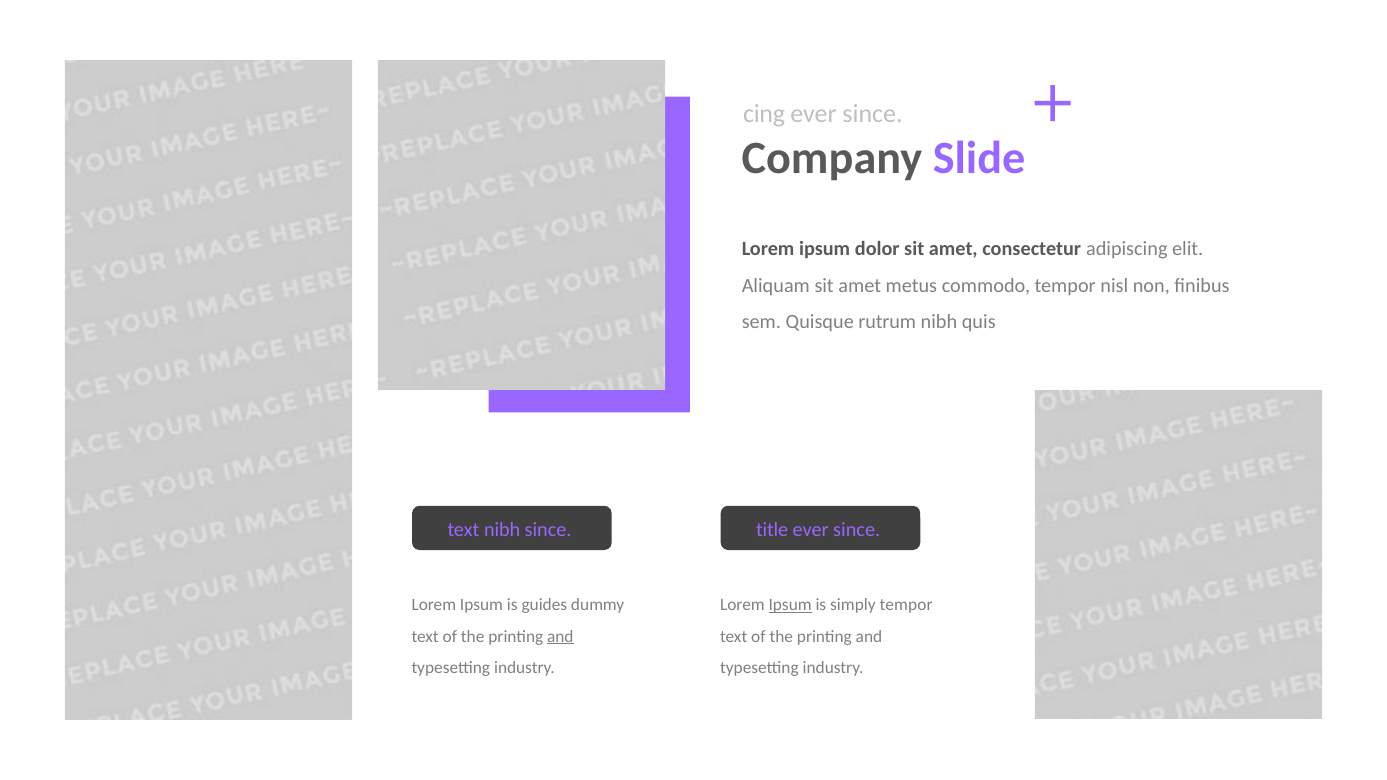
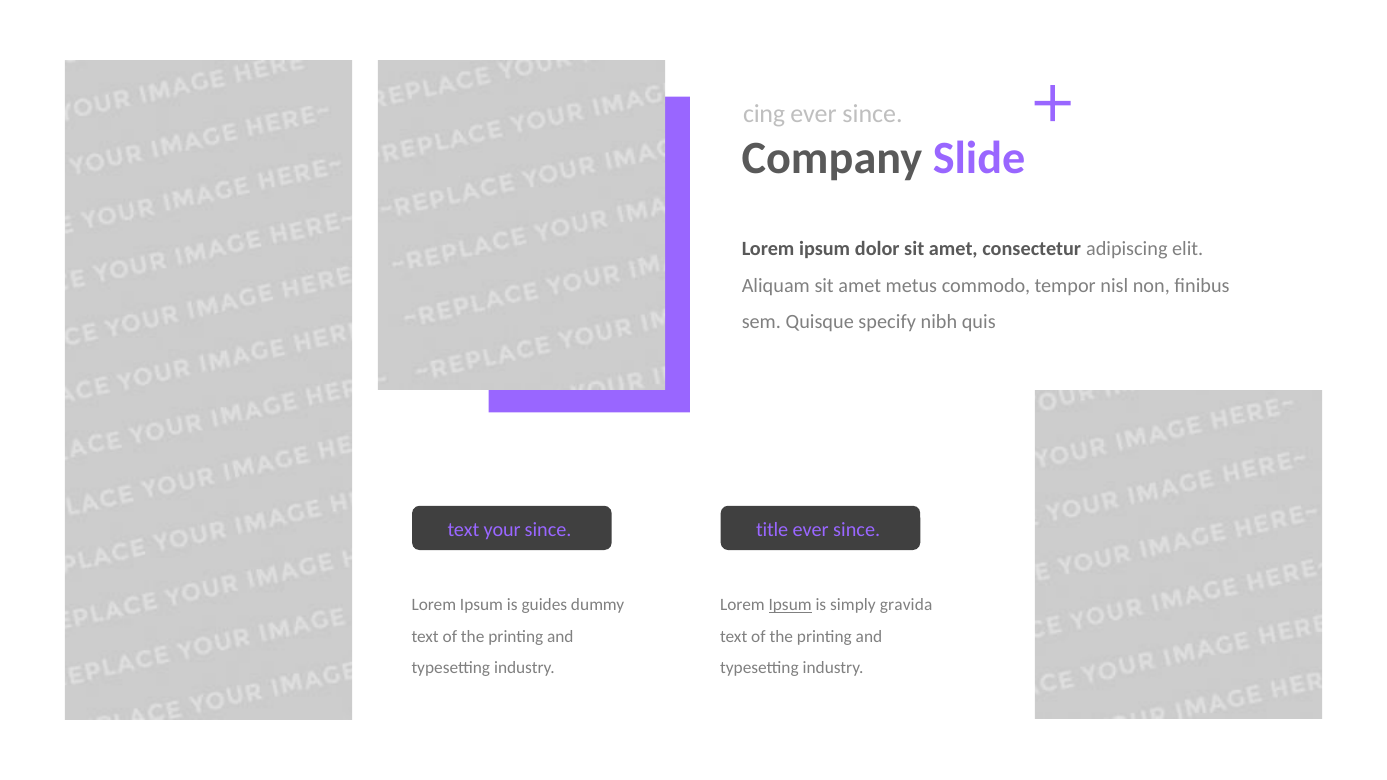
rutrum: rutrum -> specify (887, 322)
text nibh: nibh -> your (502, 530)
simply tempor: tempor -> gravida (906, 605)
and underline: present -> none (560, 637)
